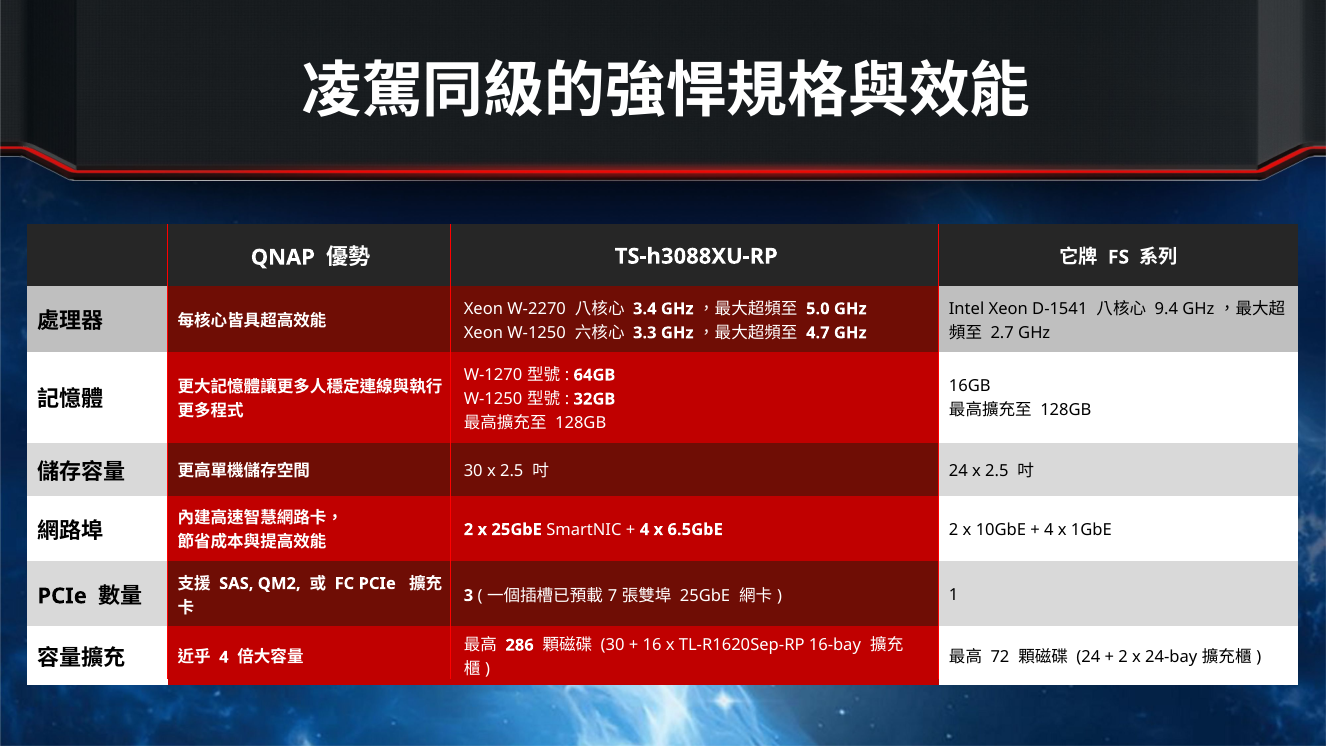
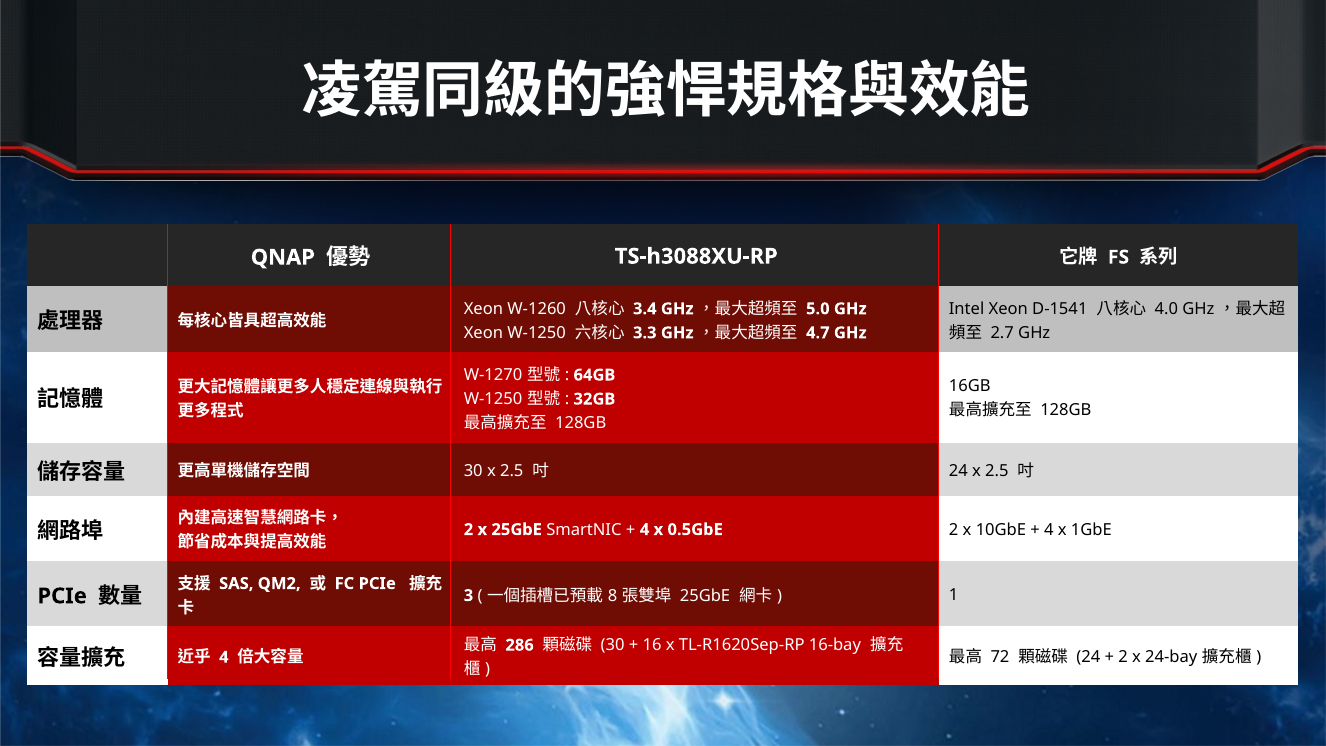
W-2270: W-2270 -> W-1260 (537, 309)
9.4: 9.4 -> 4.0 (1166, 309)
6.5GbE: 6.5GbE -> 0.5GbE (695, 529)
7: 7 -> 8 (613, 595)
